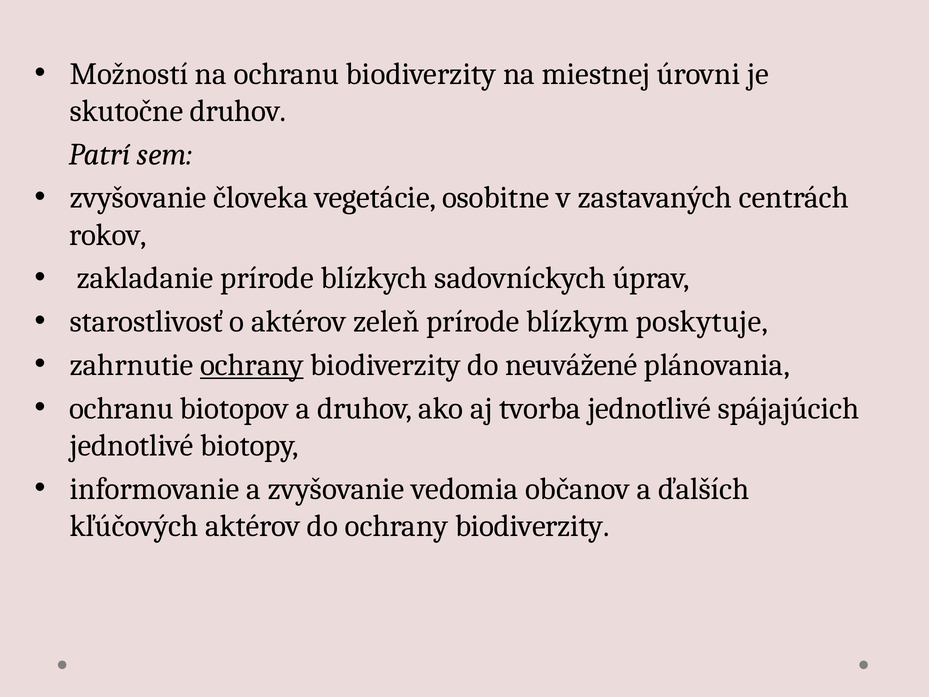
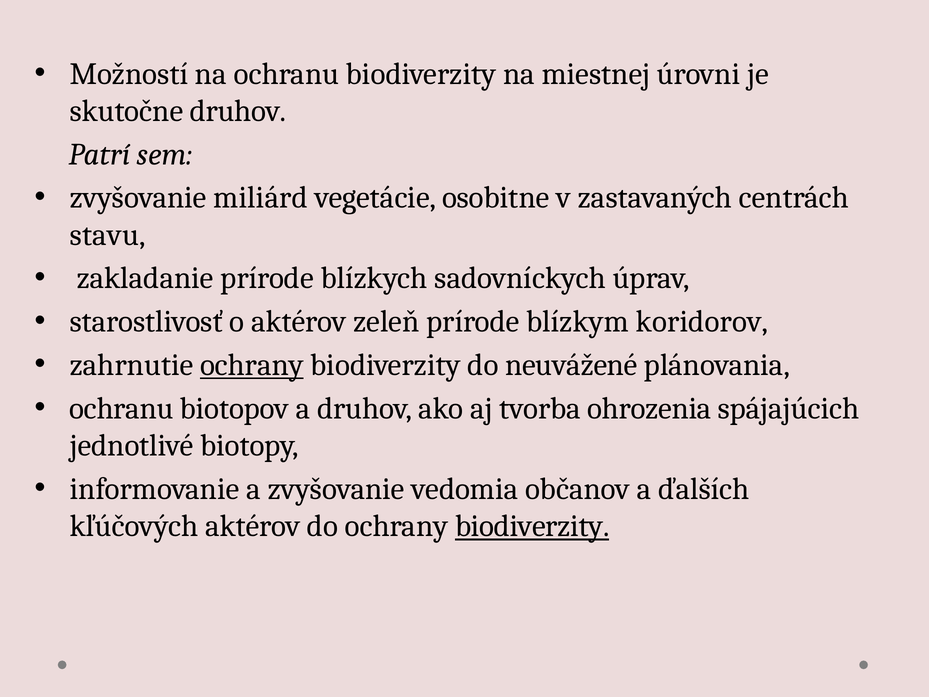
človeka: človeka -> miliárd (261, 198)
rokov: rokov -> stavu (108, 235)
poskytuje: poskytuje -> koridorov (702, 322)
tvorba jednotlivé: jednotlivé -> ohrozenia (649, 408)
biodiverzity underline: none -> present (532, 526)
